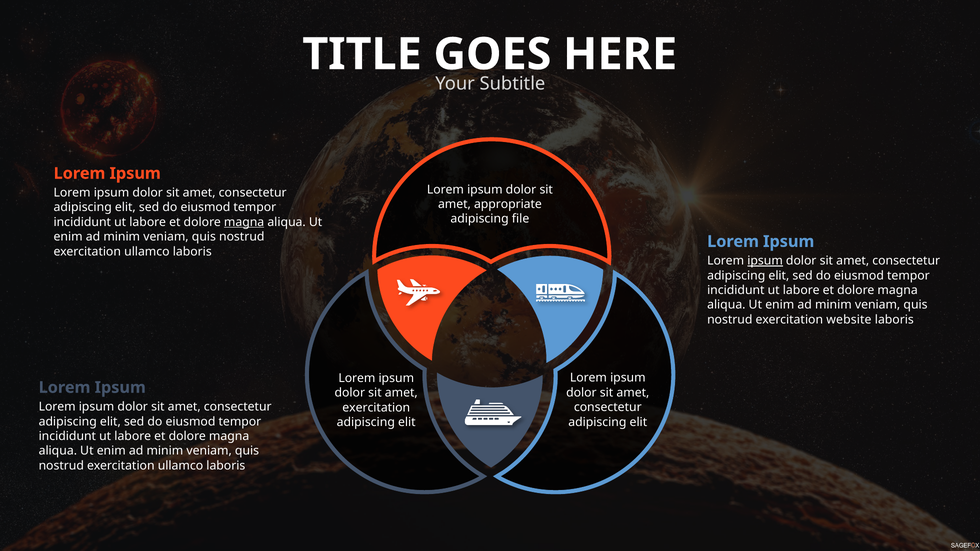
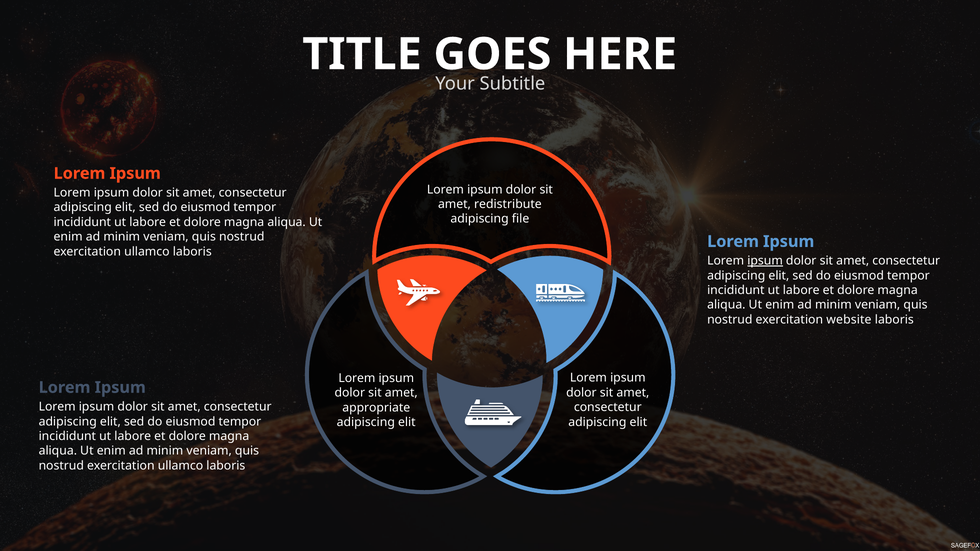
appropriate: appropriate -> redistribute (508, 204)
magna underline: present -> none (244, 222)
exercitation: exercitation -> appropriate (376, 408)
